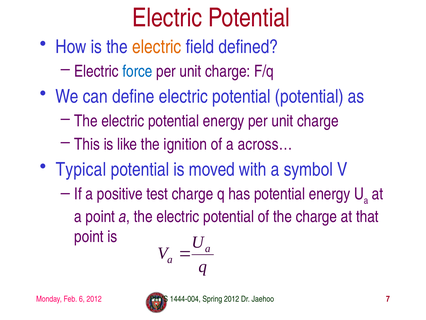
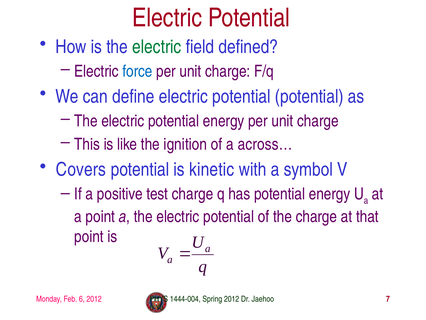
electric colour: orange -> green (157, 47)
Typical: Typical -> Covers (81, 169)
moved: moved -> kinetic (212, 169)
